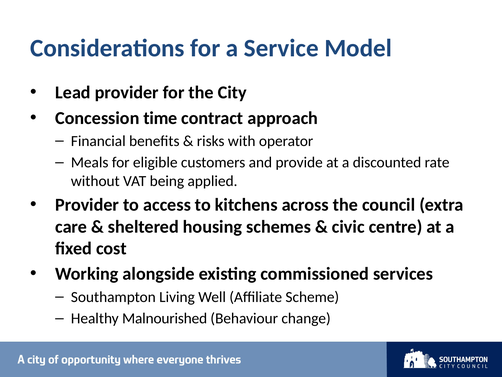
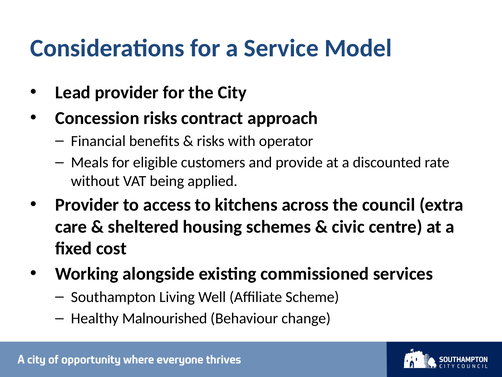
Concession time: time -> risks (160, 118)
